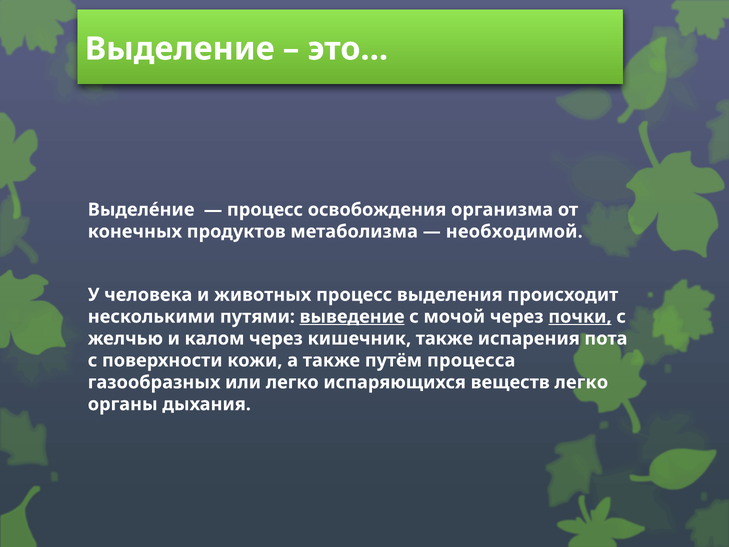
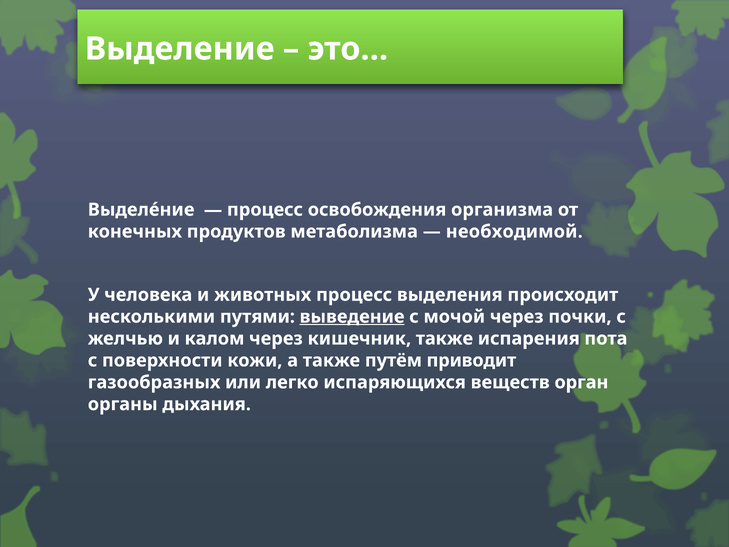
почки underline: present -> none (580, 317)
процесса: процесса -> приводит (471, 360)
веществ легко: легко -> орган (581, 382)
